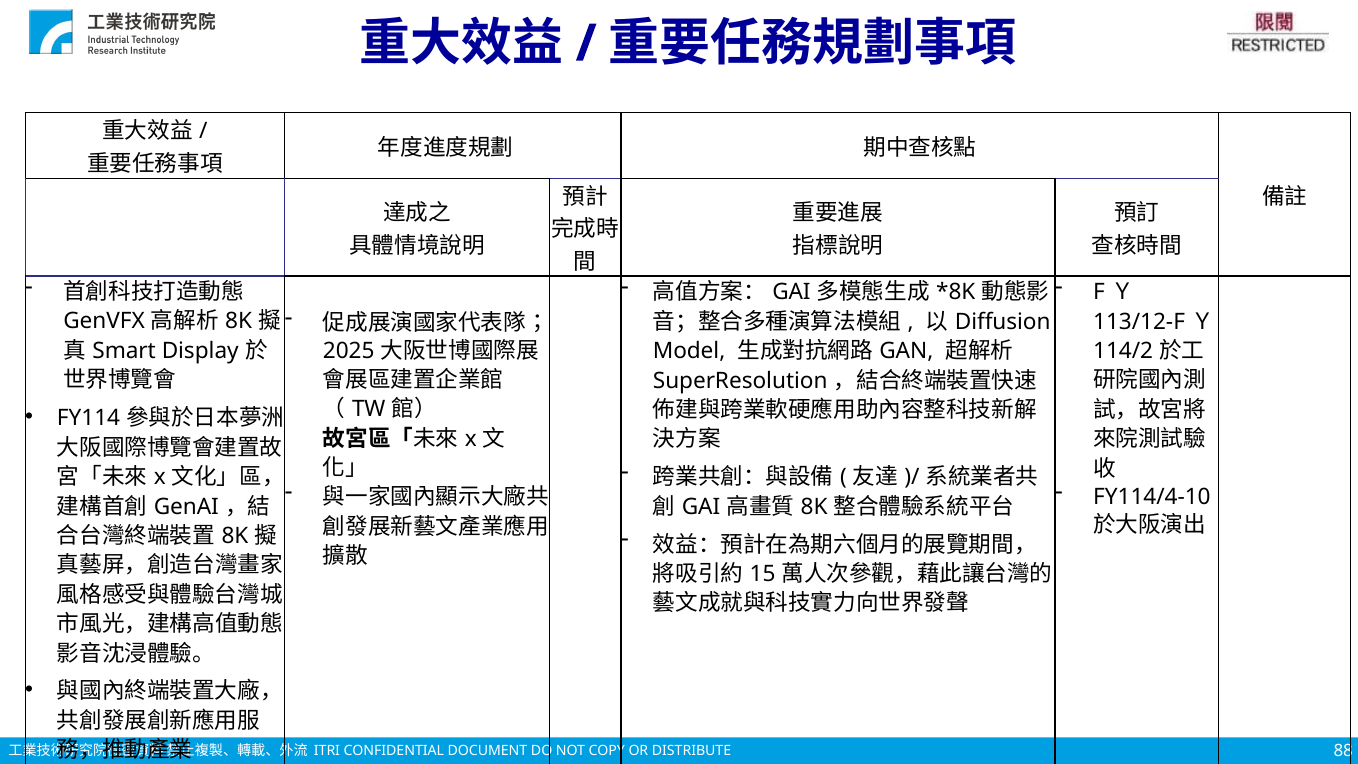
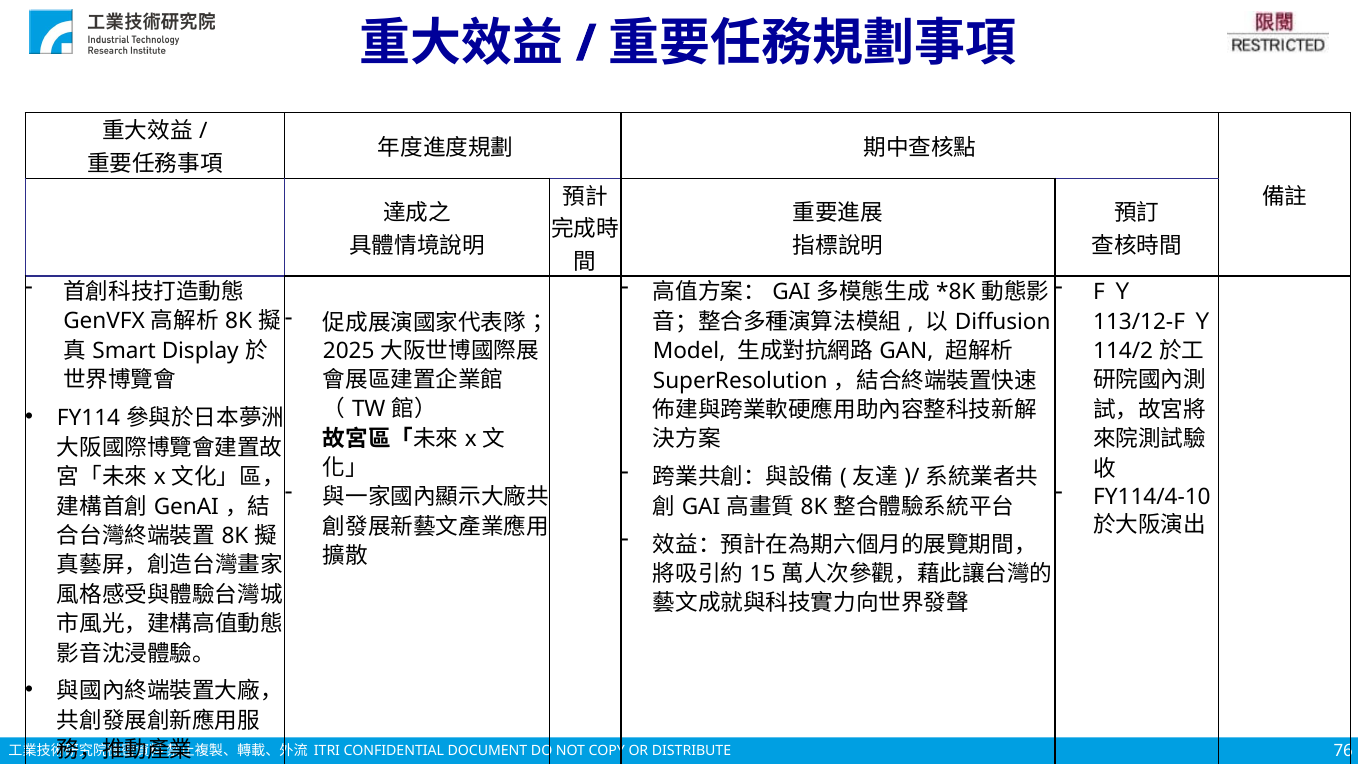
88: 88 -> 76 (1343, 750)
